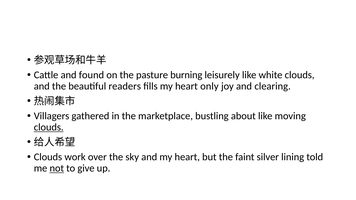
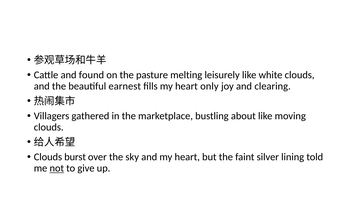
burning: burning -> melting (186, 75)
readers: readers -> earnest (125, 86)
clouds underline: present -> none (49, 127)
work: work -> burst (75, 157)
